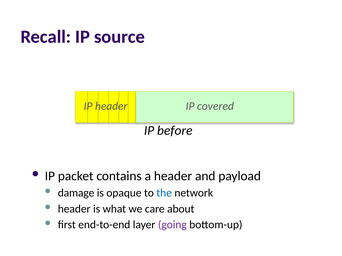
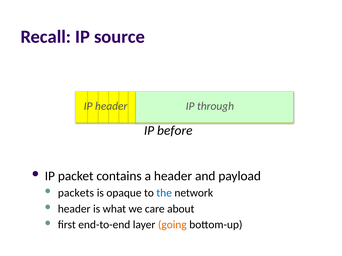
covered: covered -> through (216, 106)
damage: damage -> packets (76, 193)
going colour: purple -> orange (172, 225)
